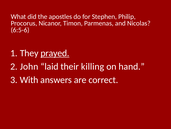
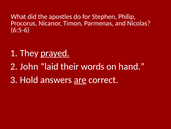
killing: killing -> words (93, 66)
With: With -> Hold (29, 79)
are underline: none -> present (80, 79)
